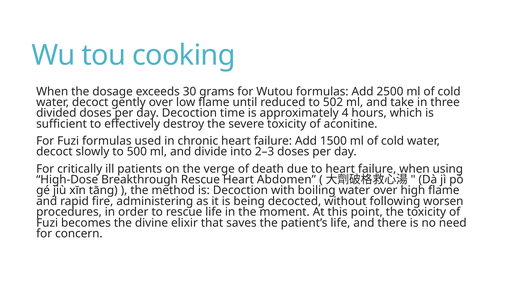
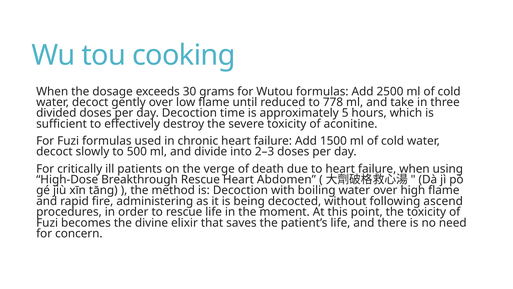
502: 502 -> 778 (333, 102)
4: 4 -> 5 (345, 113)
worsen: worsen -> ascend (443, 201)
